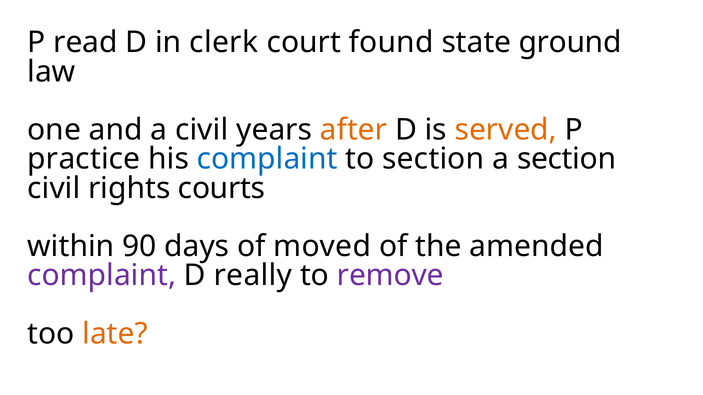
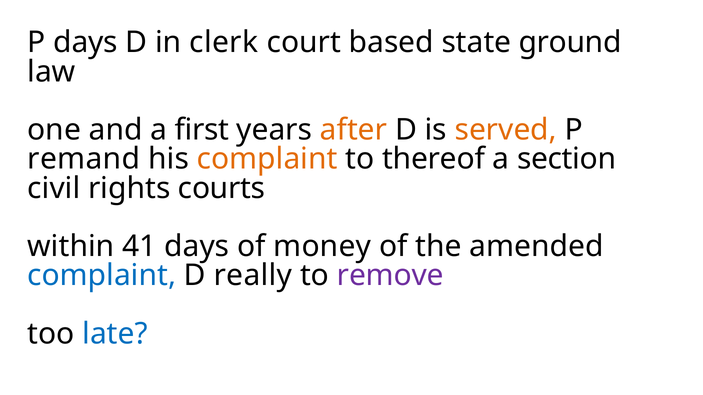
P read: read -> days (85, 43)
found: found -> based (391, 43)
a civil: civil -> first (202, 130)
practice: practice -> remand (84, 159)
complaint colour: blue -> orange (267, 159)
to section: section -> thereof (434, 159)
90: 90 -> 41 (139, 247)
moved: moved -> money (322, 247)
complaint colour: purple -> blue (102, 276)
late colour: orange -> blue (115, 334)
